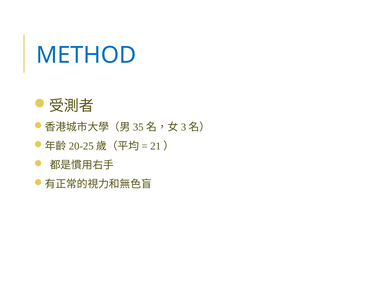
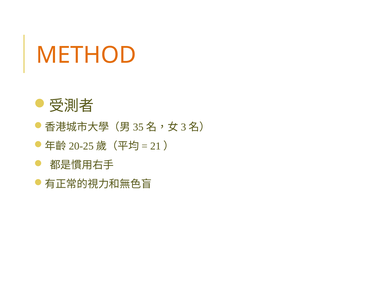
METHOD colour: blue -> orange (86, 55)
